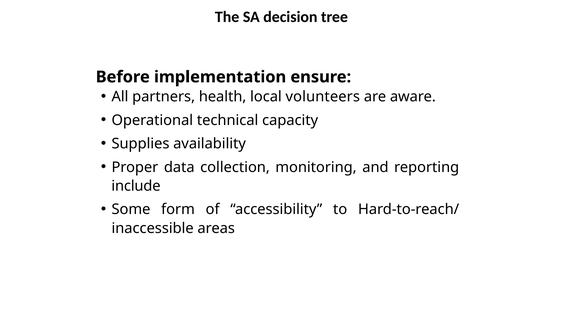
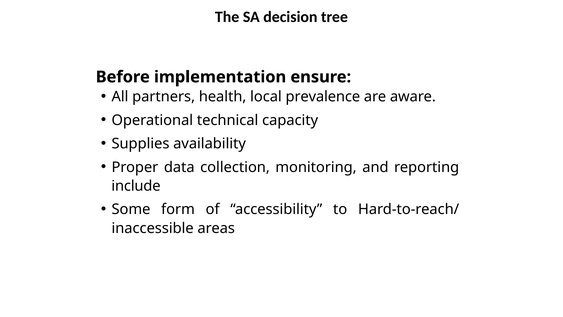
volunteers: volunteers -> prevalence (323, 97)
